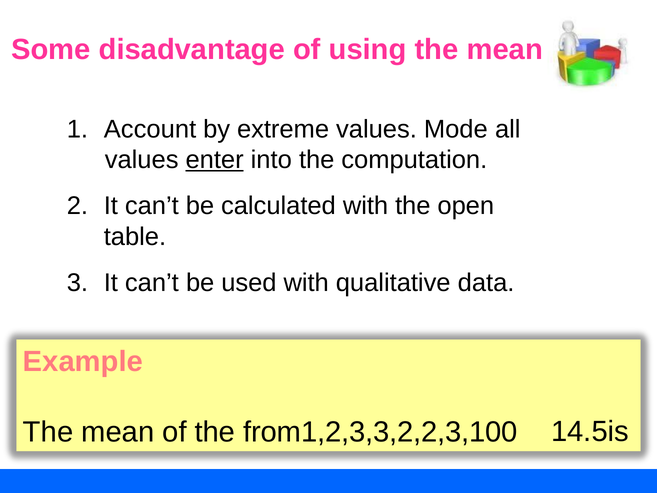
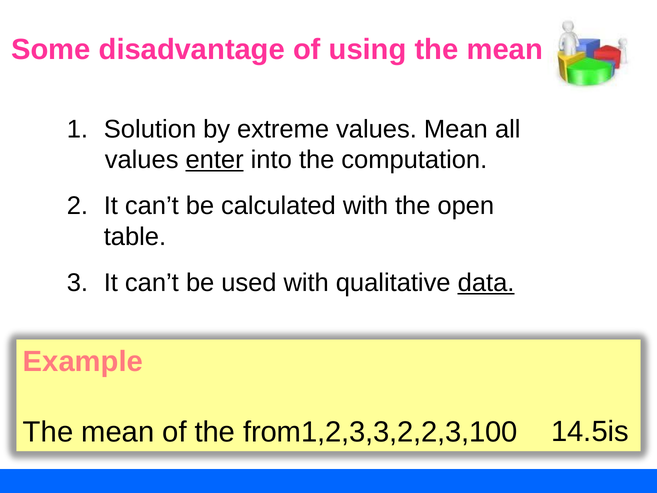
Account: Account -> Solution (150, 129)
values Mode: Mode -> Mean (456, 129)
data underline: none -> present (486, 283)
